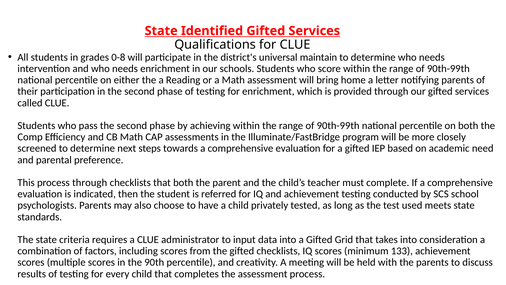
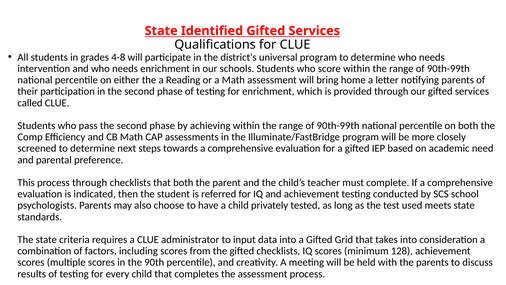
0-8: 0-8 -> 4-8 (118, 57)
universal maintain: maintain -> program (318, 57)
133: 133 -> 128 (402, 251)
